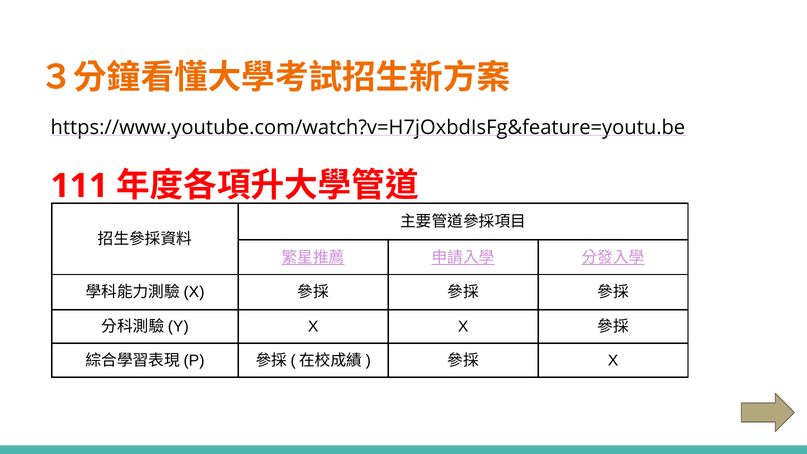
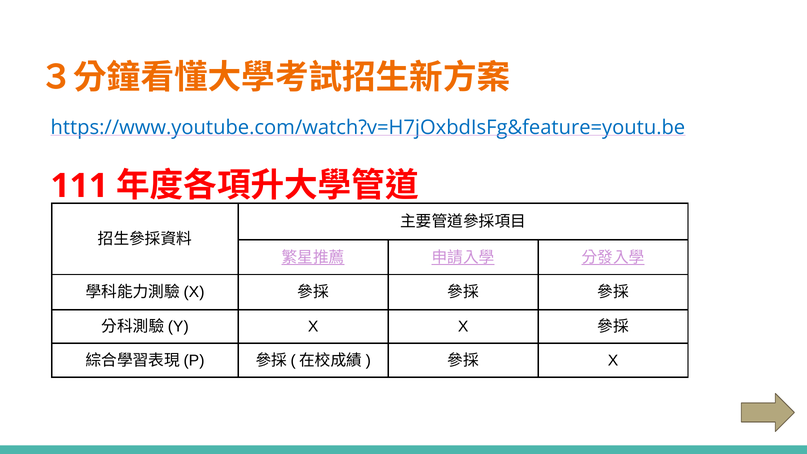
https://www.youtube.com/watch?v=H7jOxbdIsFg&feature=youtu.be colour: black -> blue (368, 127)
